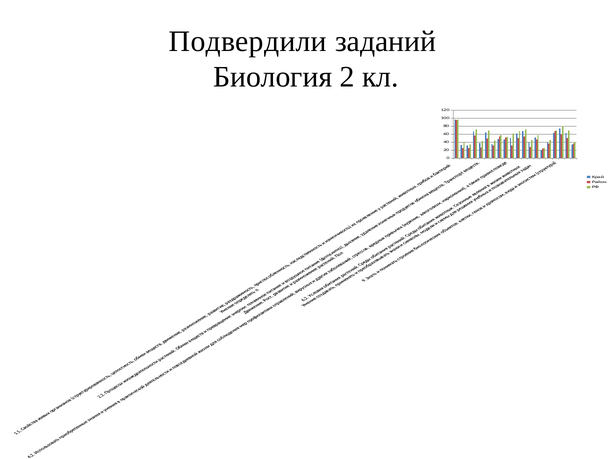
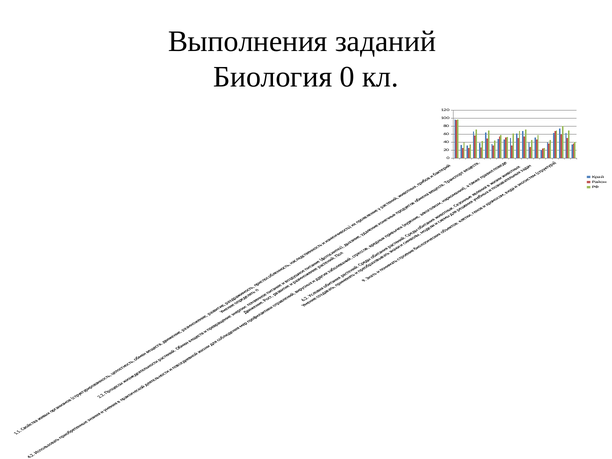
Подвердили: Подвердили -> Выполнения (248, 41)
Биология 2: 2 -> 0 (347, 77)
